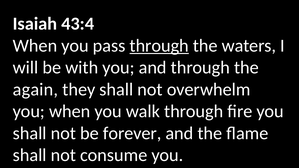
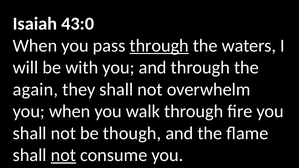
43:4: 43:4 -> 43:0 (78, 24)
forever: forever -> though (132, 133)
not underline: none -> present (63, 155)
